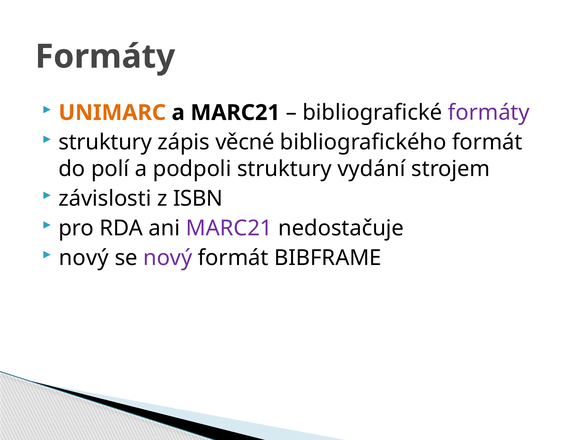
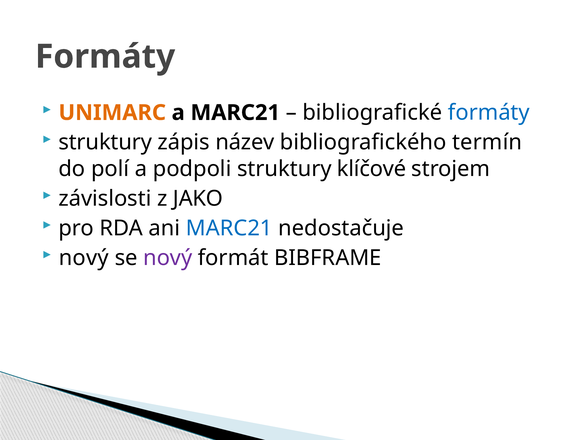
formáty colour: purple -> blue (489, 113)
věcné: věcné -> název (245, 142)
bibliografického formát: formát -> termín (487, 142)
vydání: vydání -> klíčové (372, 169)
ISBN: ISBN -> JAKO (198, 198)
MARC21 colour: purple -> blue (229, 228)
